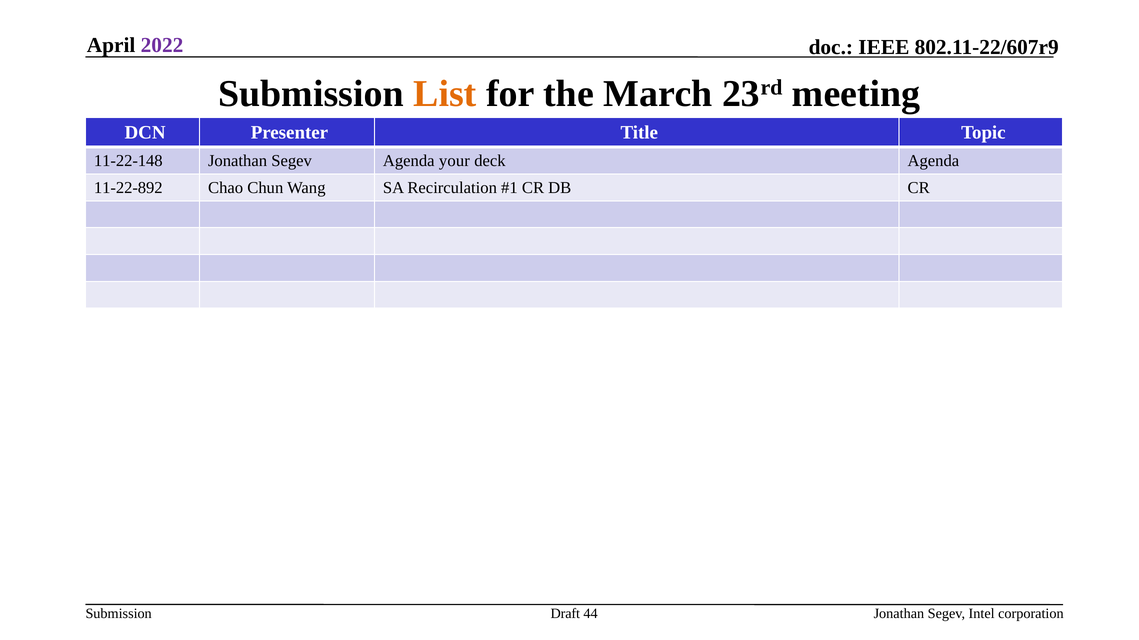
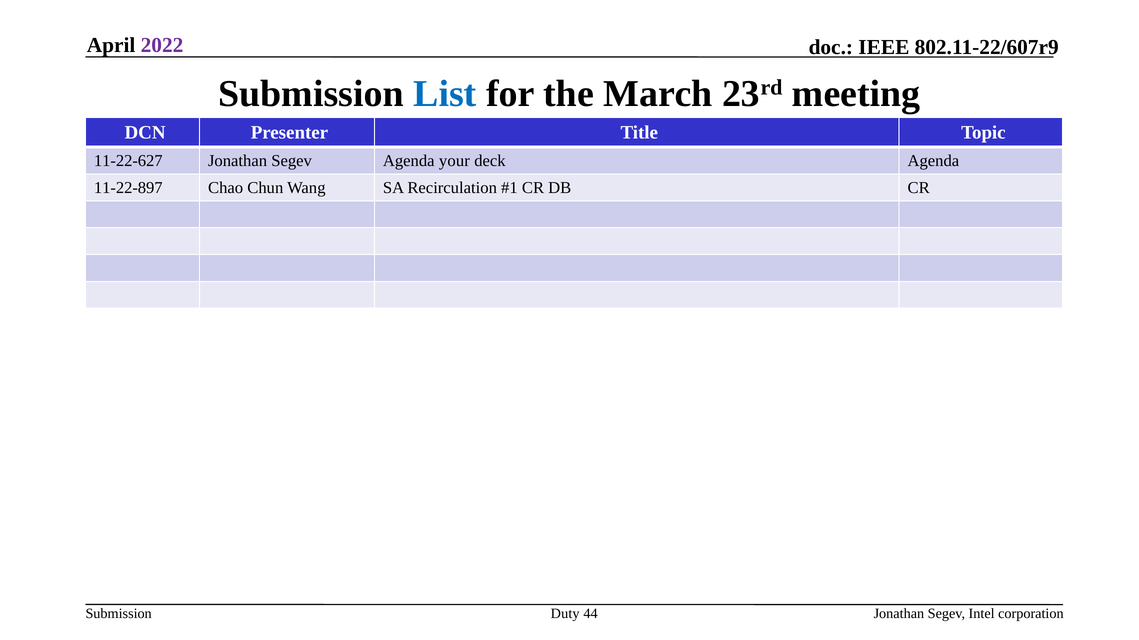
List colour: orange -> blue (445, 94)
11-22-148: 11-22-148 -> 11-22-627 (128, 161)
11-22-892: 11-22-892 -> 11-22-897 (128, 188)
Draft: Draft -> Duty (565, 614)
